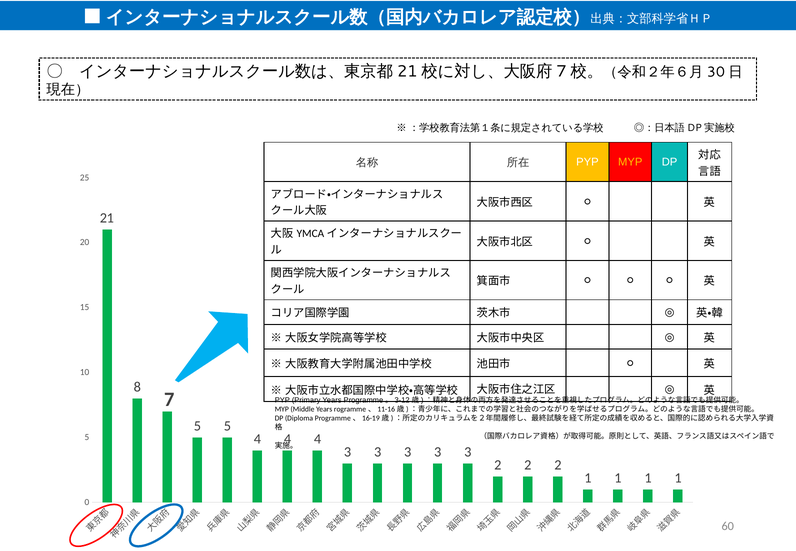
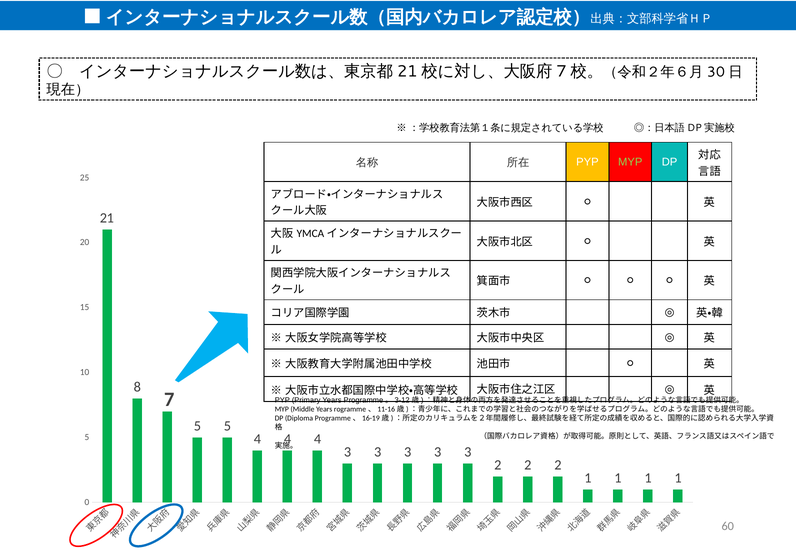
MYP colour: yellow -> light green (630, 162)
